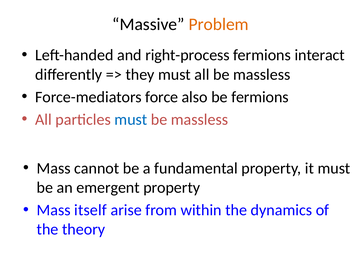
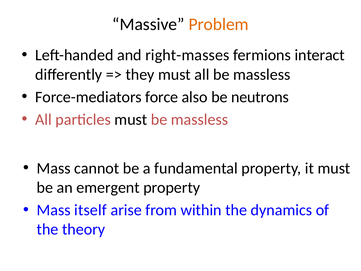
right-process: right-process -> right-masses (187, 55)
be fermions: fermions -> neutrons (260, 97)
must colour: blue -> black (131, 119)
